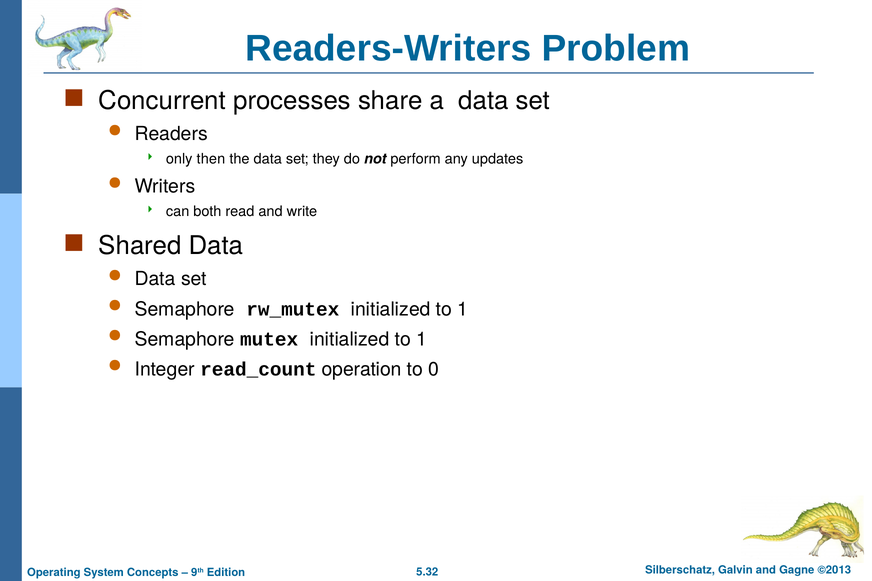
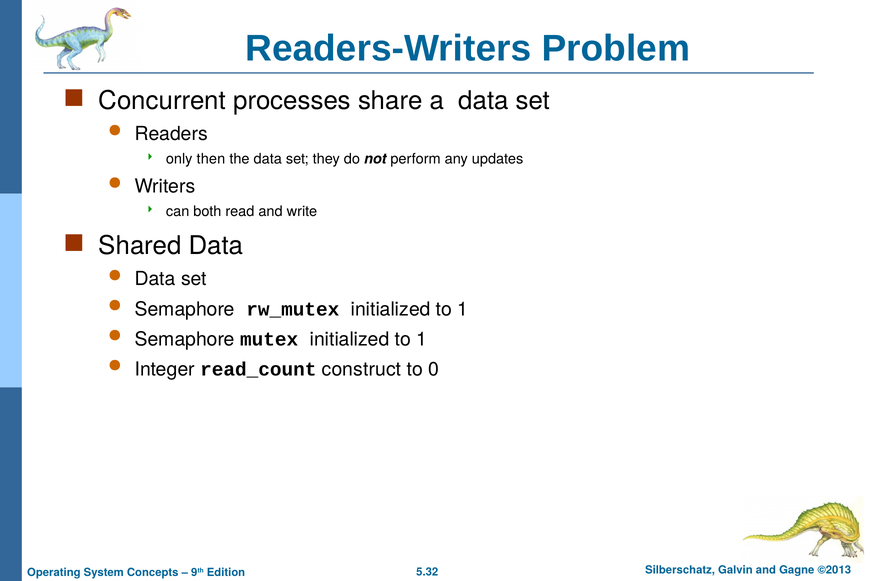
operation: operation -> construct (362, 369)
